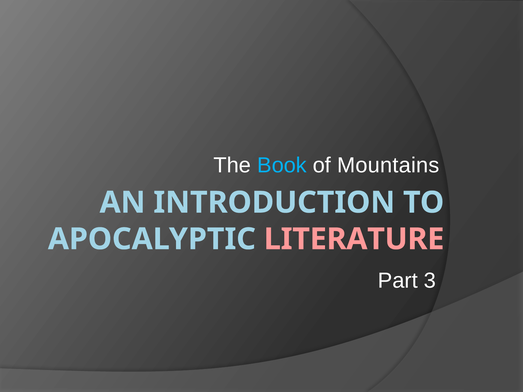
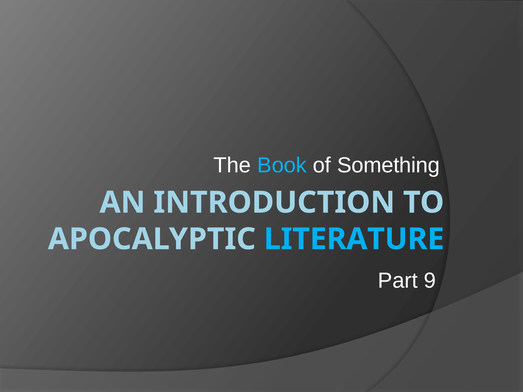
Mountains: Mountains -> Something (389, 165)
LITERATURE colour: pink -> light blue (354, 239)
3: 3 -> 9 (430, 281)
